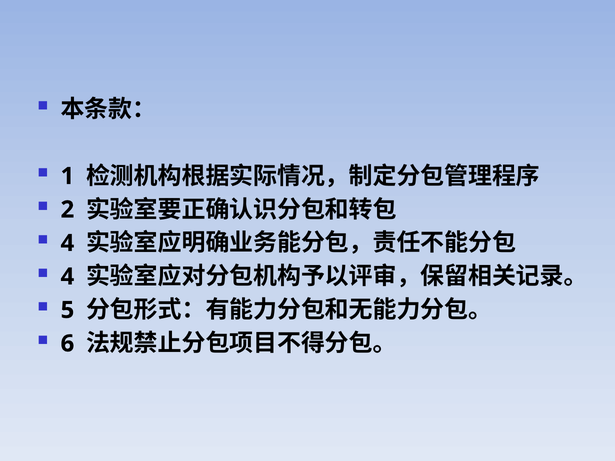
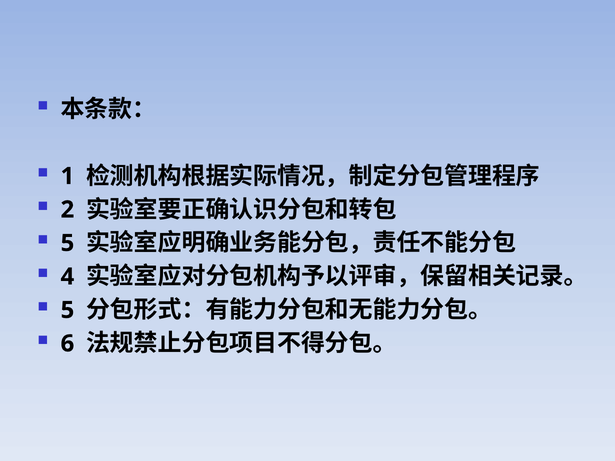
4: 4 -> 5 (67, 243)
